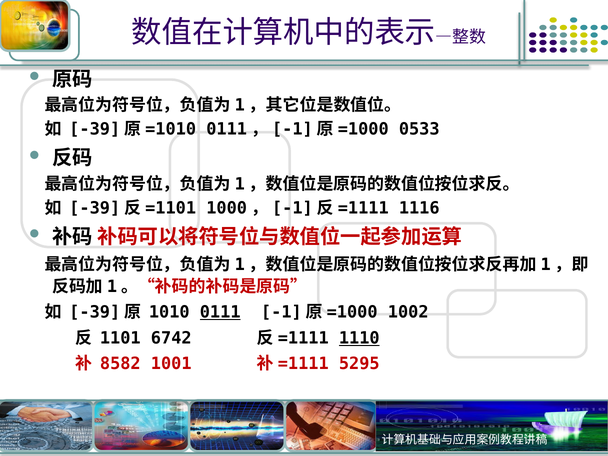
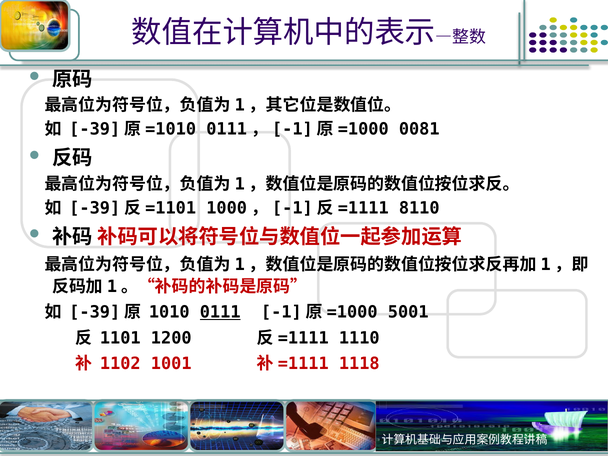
0533: 0533 -> 0081 (419, 129)
1116: 1116 -> 8110 (419, 208)
1002: 1002 -> 5001 (408, 312)
6742: 6742 -> 1200 (171, 338)
1110 underline: present -> none (359, 338)
8582: 8582 -> 1102 (120, 364)
5295: 5295 -> 1118 (359, 364)
